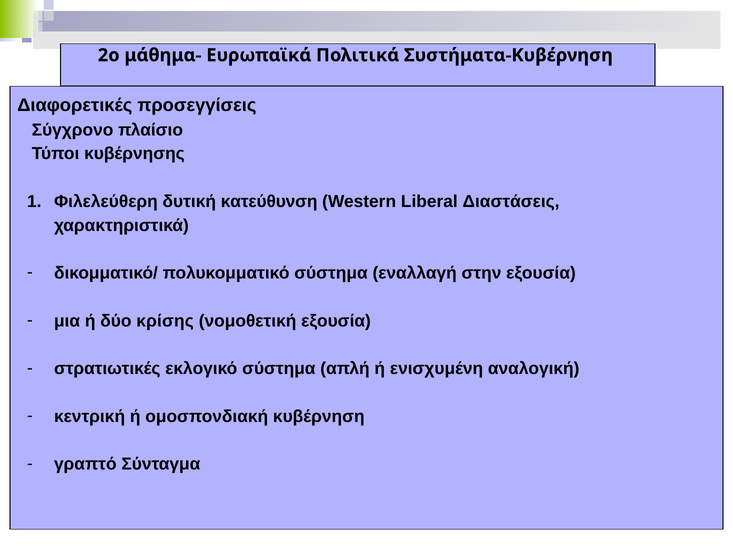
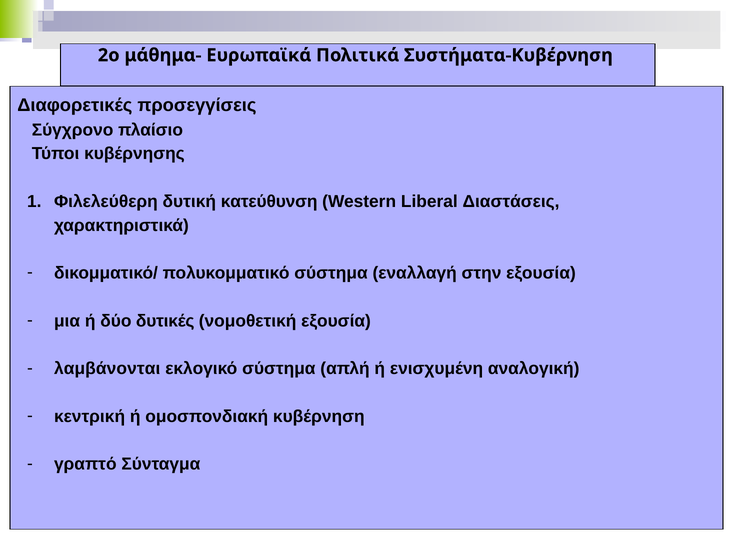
κρίσης: κρίσης -> δυτικές (165, 321)
στρατιωτικές: στρατιωτικές -> λαμβάνονται (107, 369)
